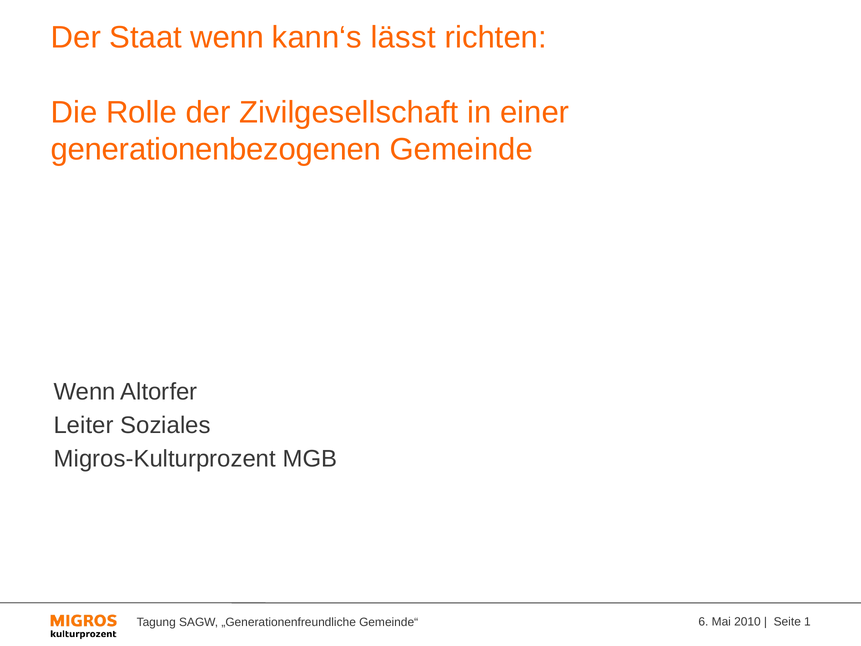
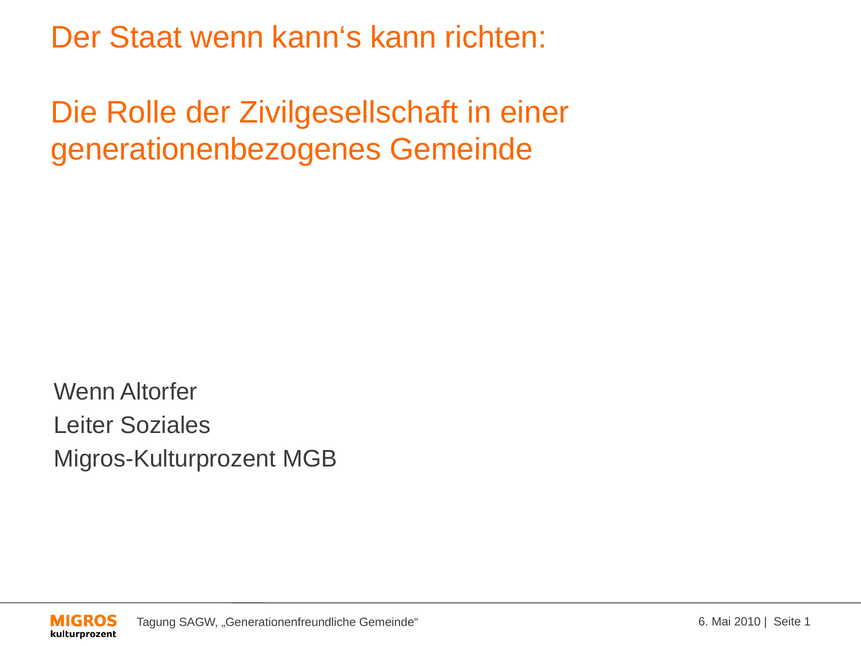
lässt: lässt -> kann (403, 38)
generationenbezogenen: generationenbezogenen -> generationenbezogenes (216, 150)
